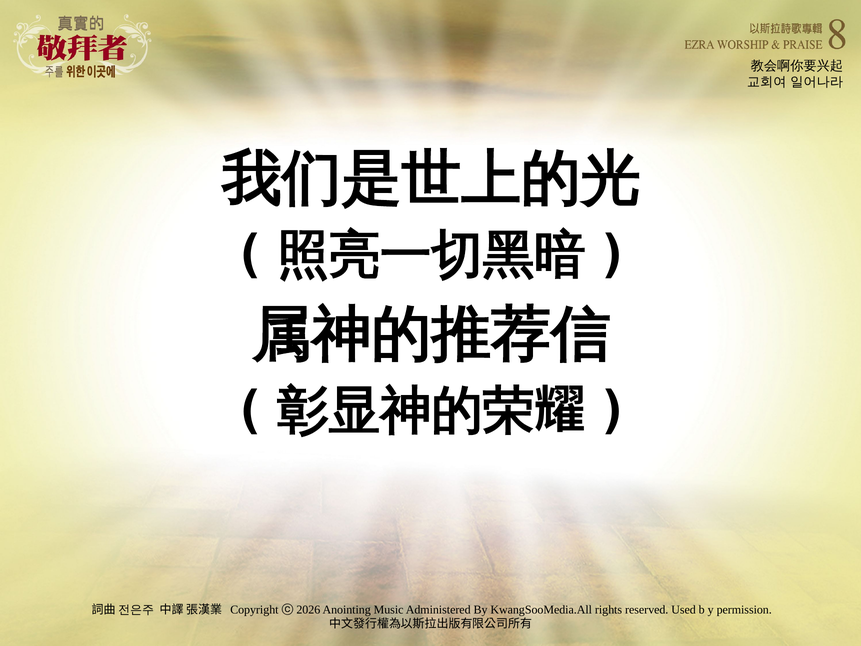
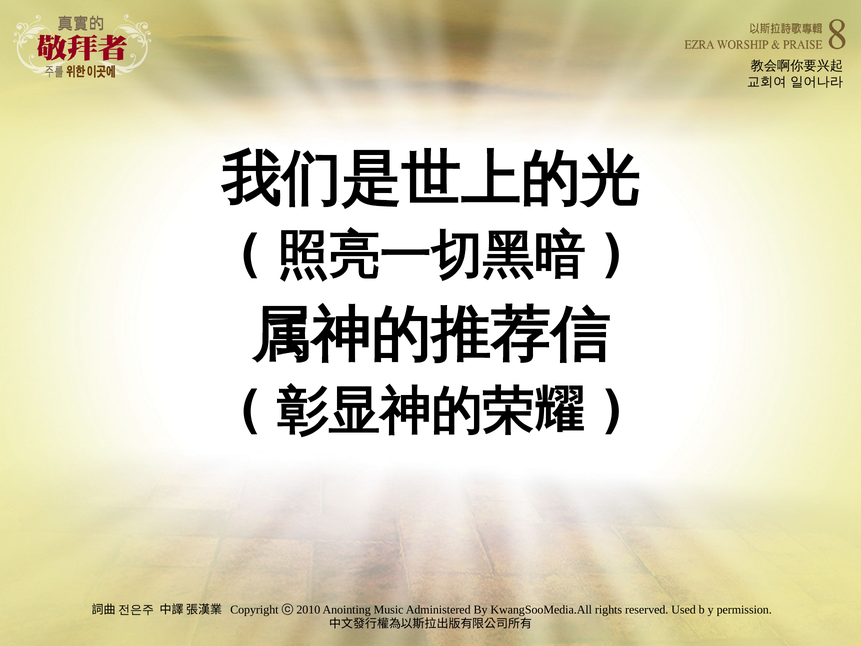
2026: 2026 -> 2010 (308, 609)
